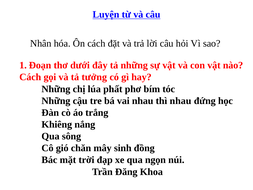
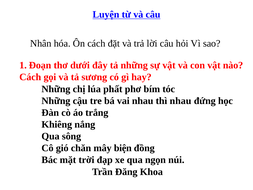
tưởng: tưởng -> sương (94, 77)
sinh: sinh -> biện (123, 148)
